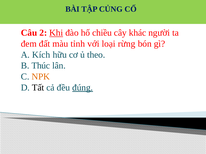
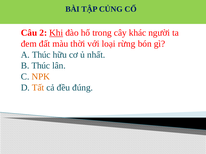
chiều: chiều -> trong (102, 33)
tỉnh: tỉnh -> thời (78, 44)
A Kích: Kích -> Thúc (41, 55)
theo: theo -> nhất (96, 55)
Tất colour: black -> orange (38, 88)
đúng underline: present -> none (83, 88)
